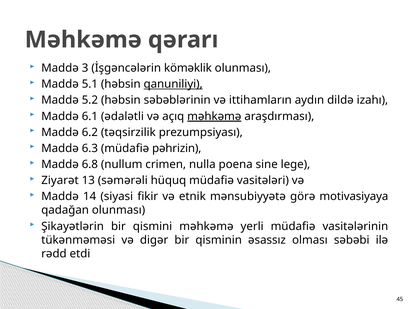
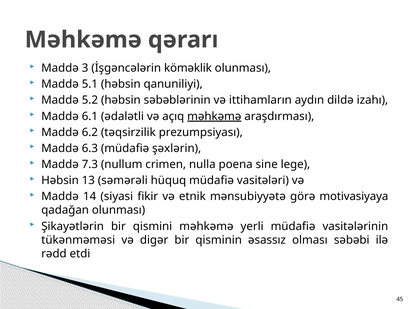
qanuniliyi underline: present -> none (173, 84)
pəhrizin: pəhrizin -> şəxlərin (177, 149)
6.8: 6.8 -> 7.3 (90, 165)
Ziyarət: Ziyarət -> Həbsin (60, 181)
